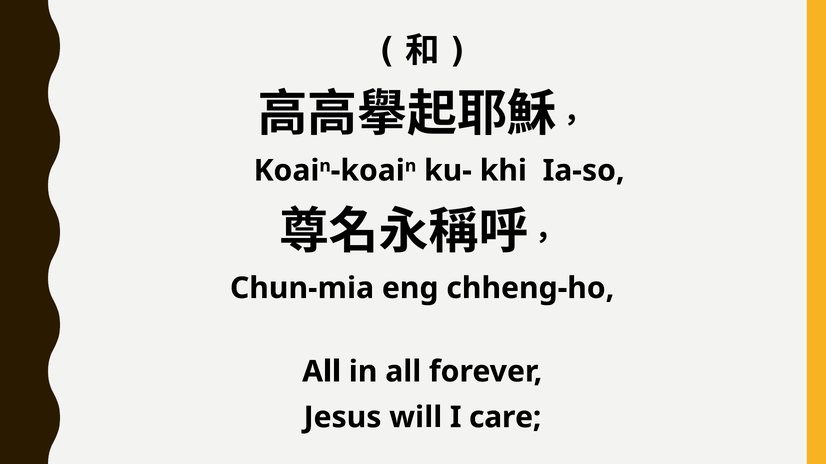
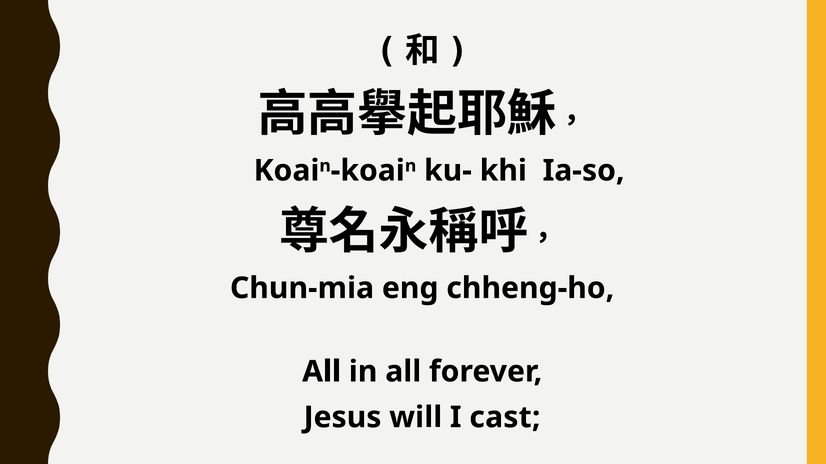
care: care -> cast (505, 418)
